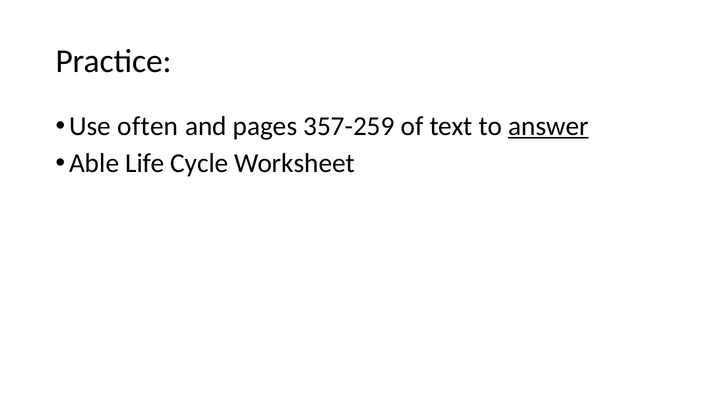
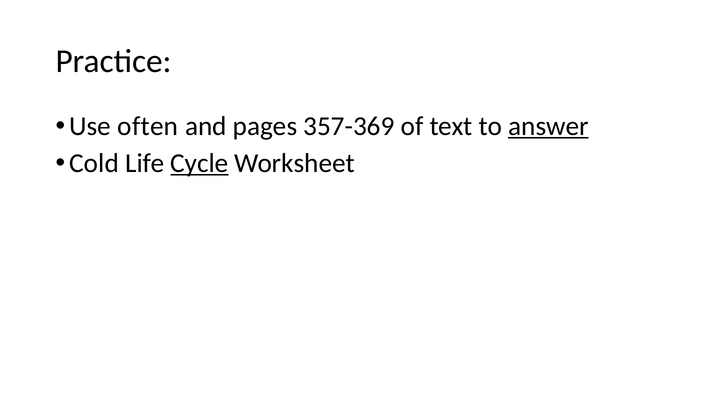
357-259: 357-259 -> 357-369 (349, 126)
Able: Able -> Cold (94, 163)
Cycle underline: none -> present (199, 163)
